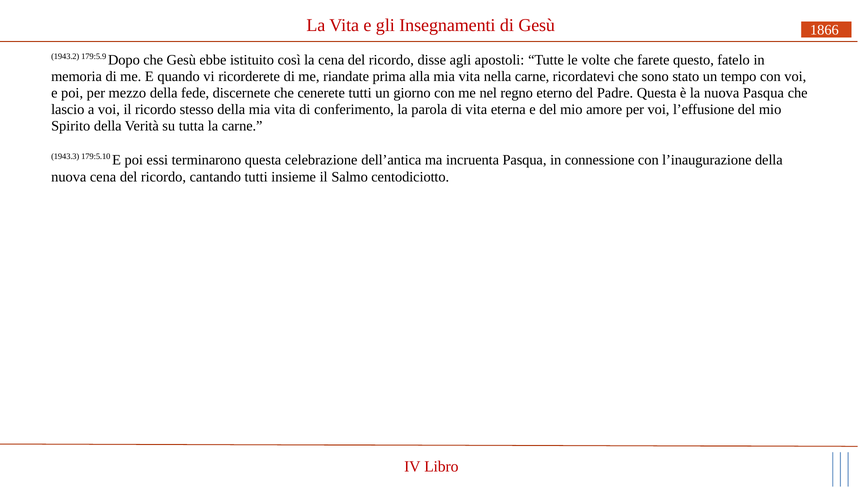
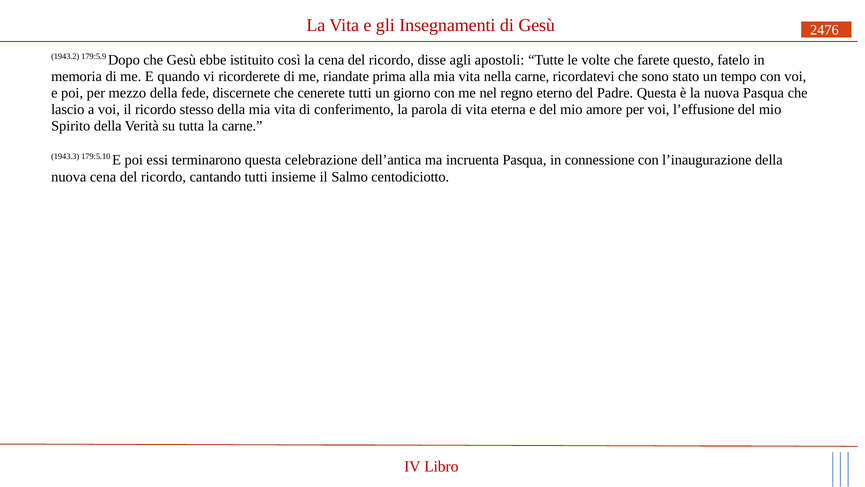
1866: 1866 -> 2476 (824, 30)
